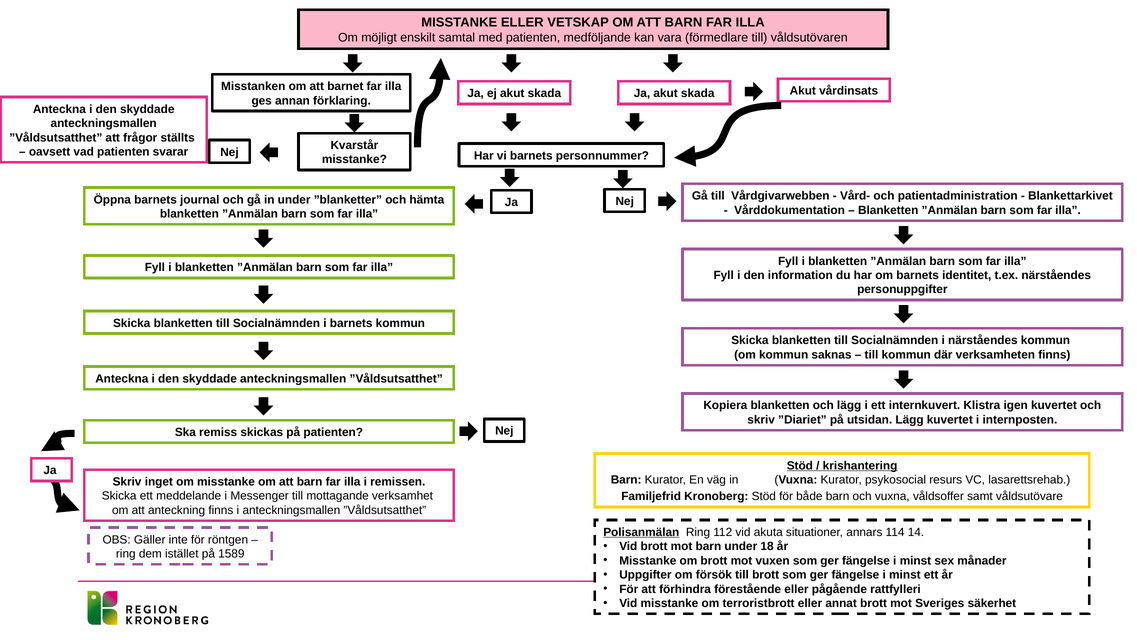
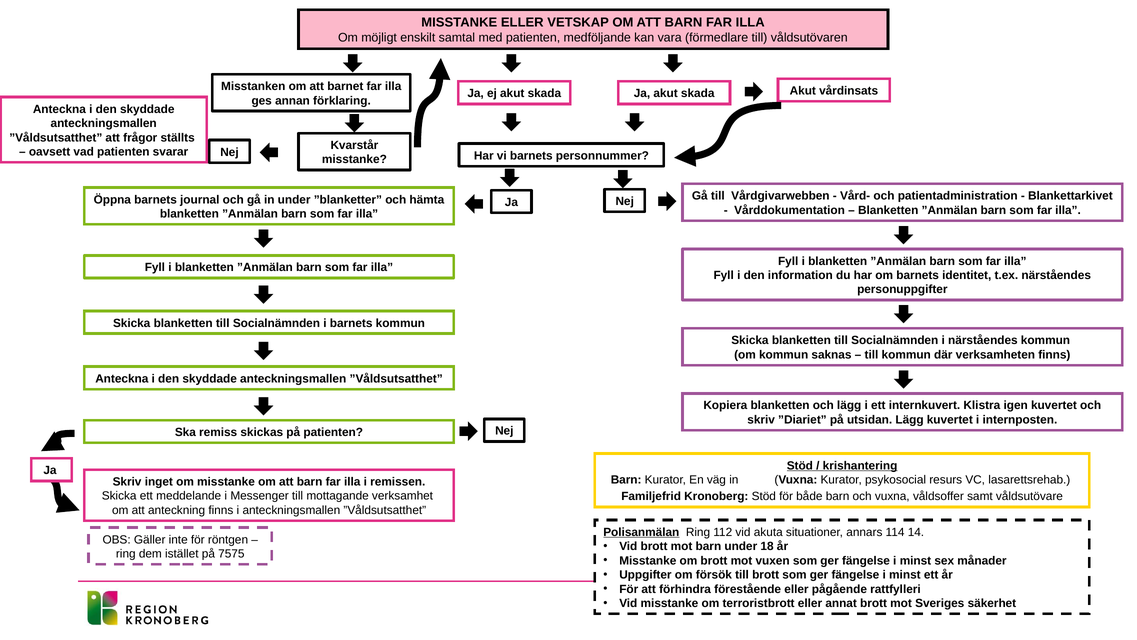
1589: 1589 -> 7575 (231, 554)
